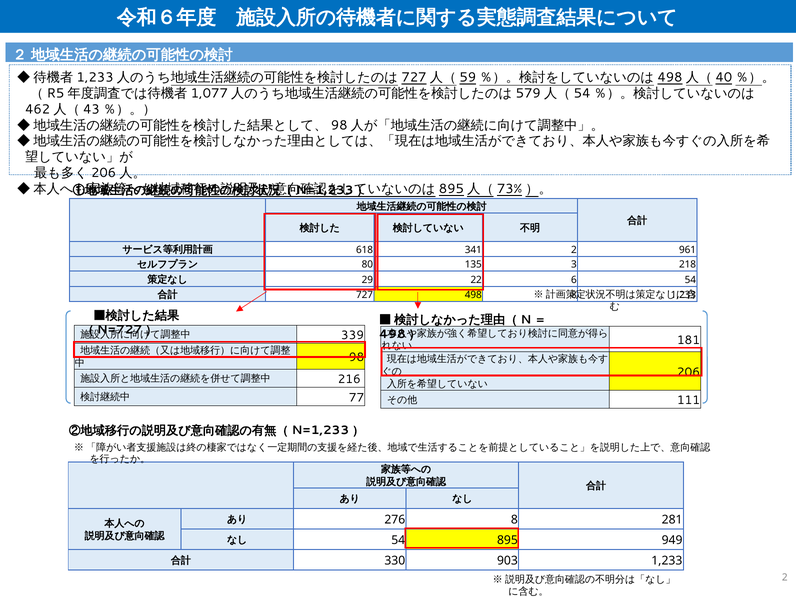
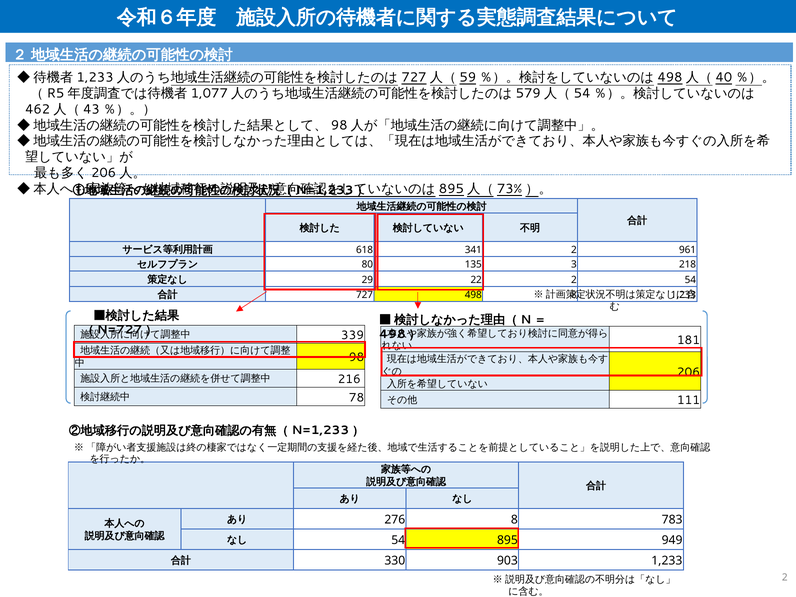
22 6: 6 -> 2 (574, 280)
77: 77 -> 78 (357, 398)
281: 281 -> 783 (672, 520)
